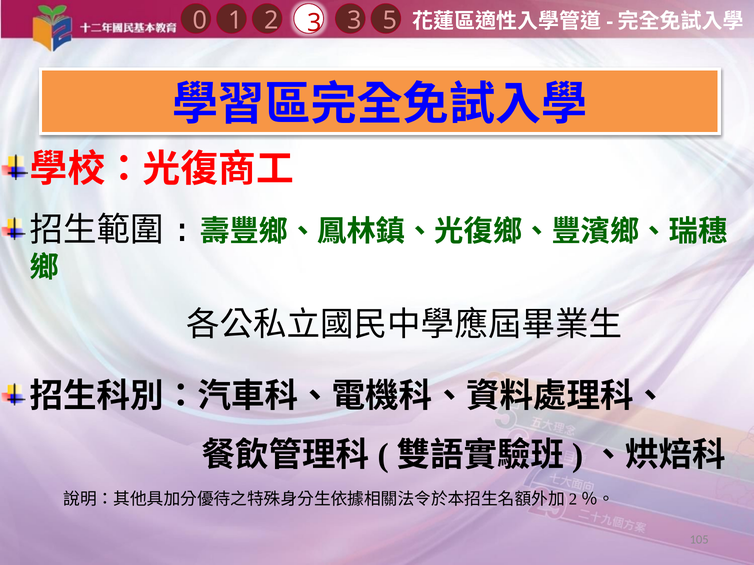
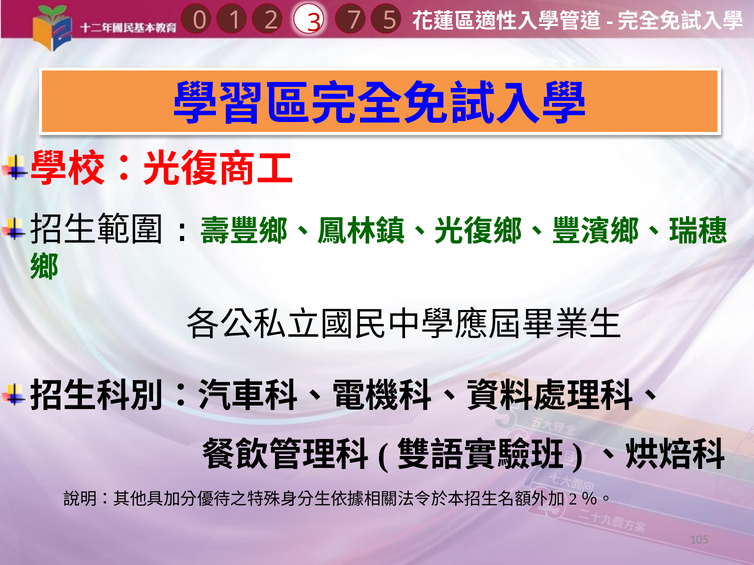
1 3: 3 -> 7 (354, 20)
